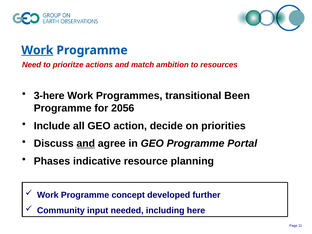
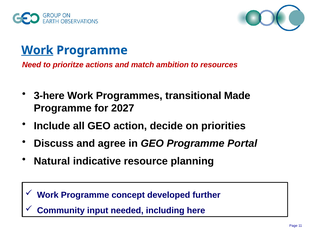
Been: Been -> Made (237, 96)
2056: 2056 -> 2027 (123, 108)
and underline: present -> none (86, 144)
Phases: Phases -> Natural (52, 161)
